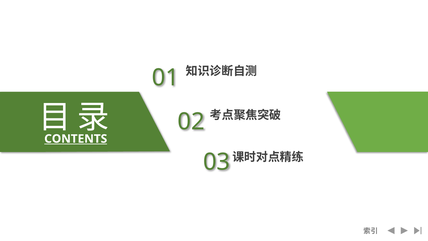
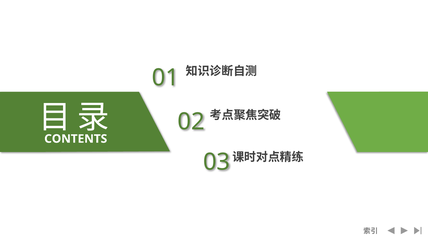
CONTENTS underline: present -> none (76, 139)
